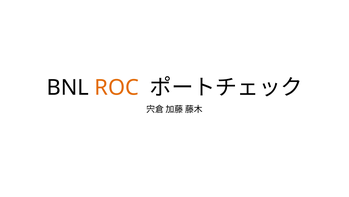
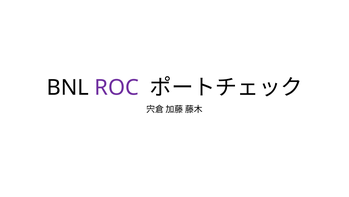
ROC colour: orange -> purple (117, 87)
